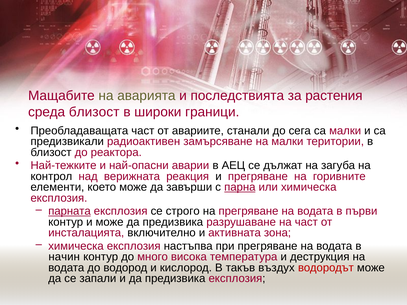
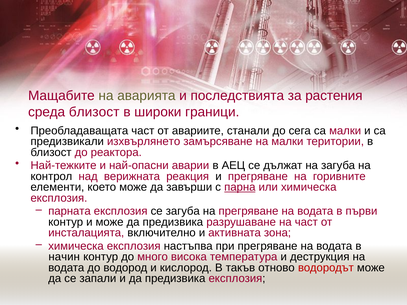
радиоактивен: радиоактивен -> изхвърлянето (144, 142)
парната underline: present -> none (70, 211)
се строго: строго -> загуба (183, 211)
въздух: въздух -> отново (276, 268)
